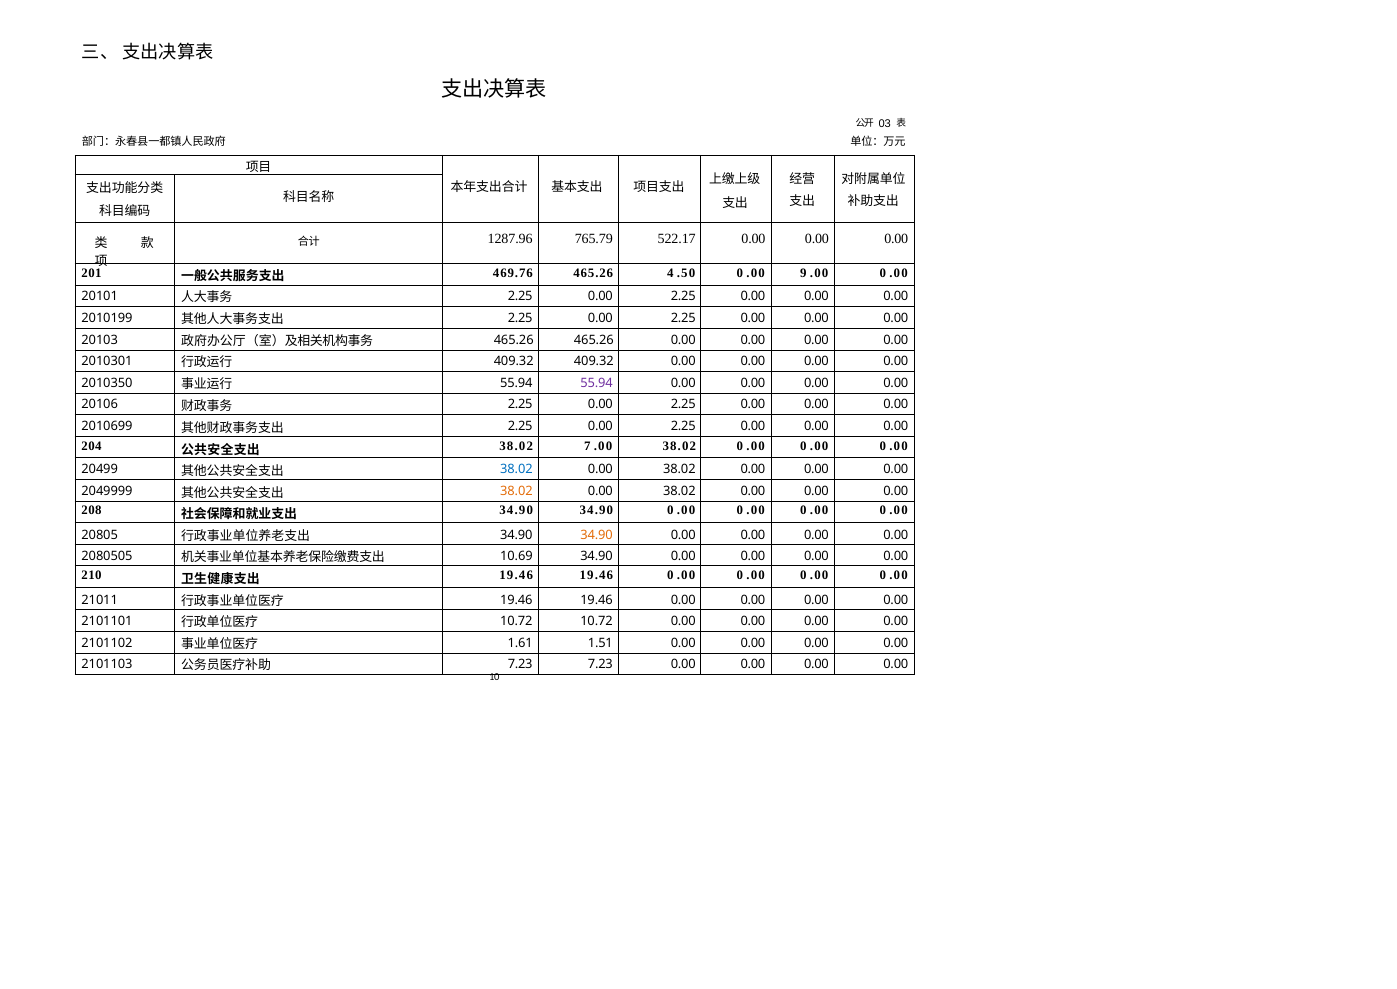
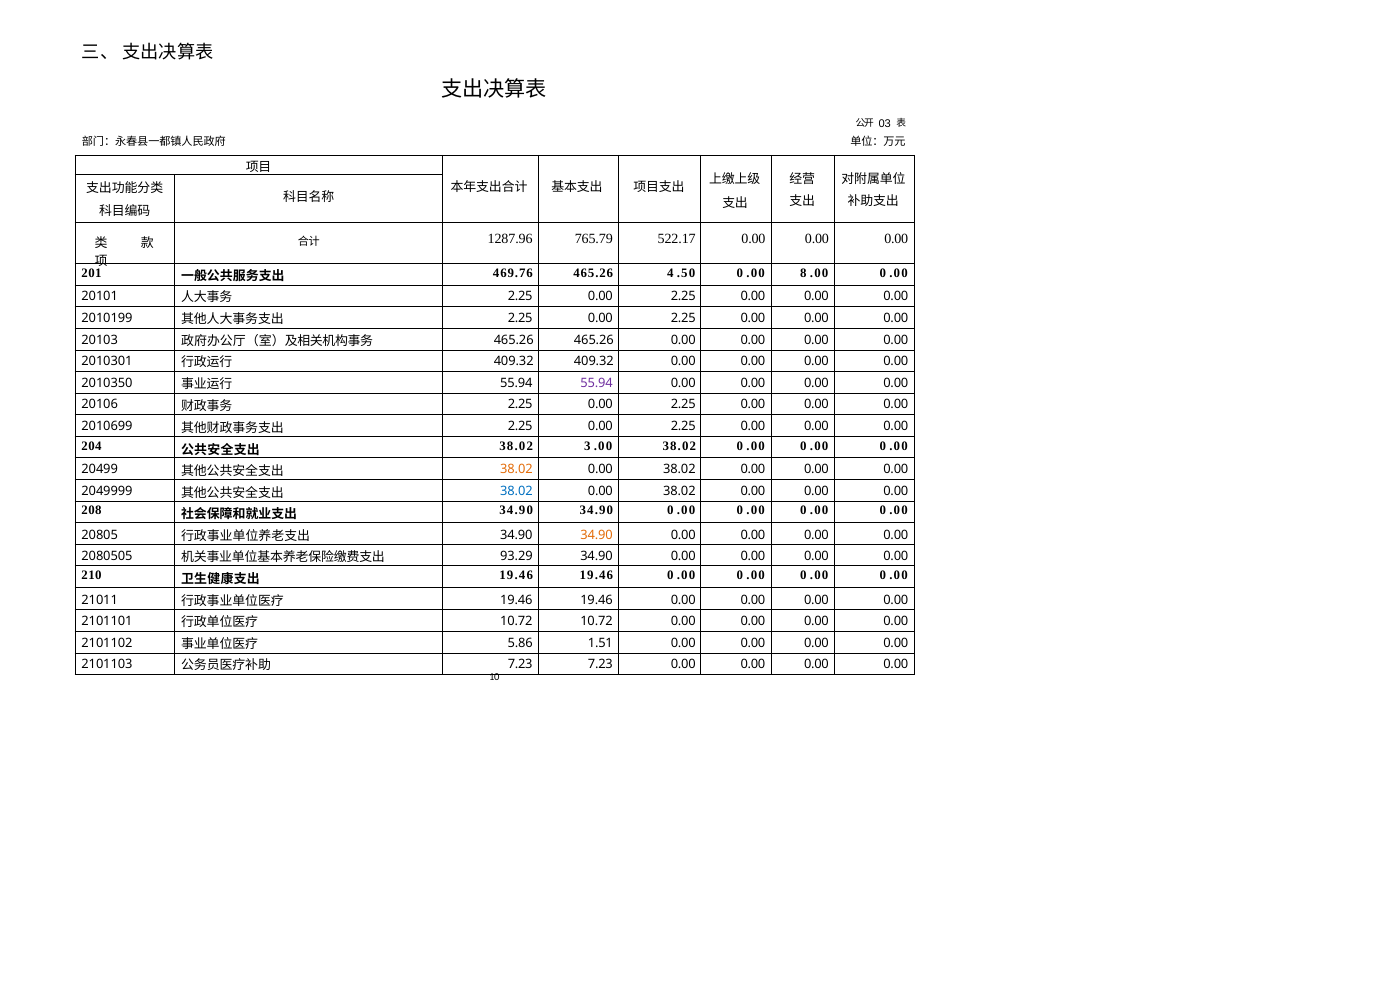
9: 9 -> 8 (803, 273)
7: 7 -> 3 (587, 446)
38.02 colour: blue -> orange (516, 470)
38.02 colour: orange -> blue (516, 492)
10.69: 10.69 -> 93.29 (516, 556)
1.61: 1.61 -> 5.86 (520, 643)
